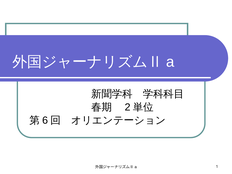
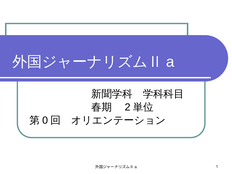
6: 6 -> 0 (45, 120)
